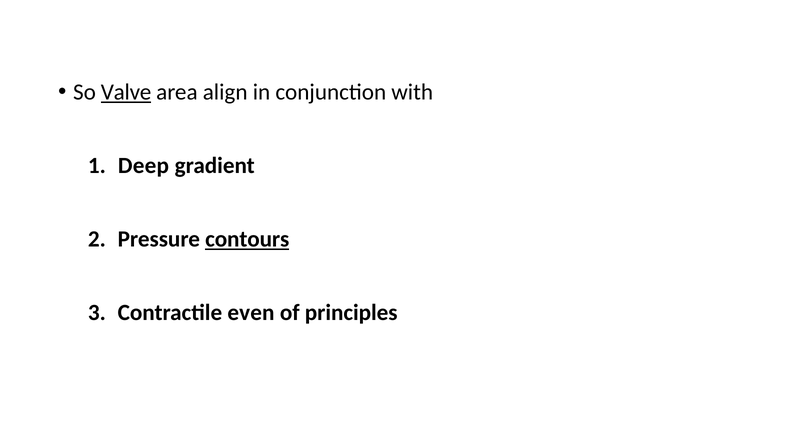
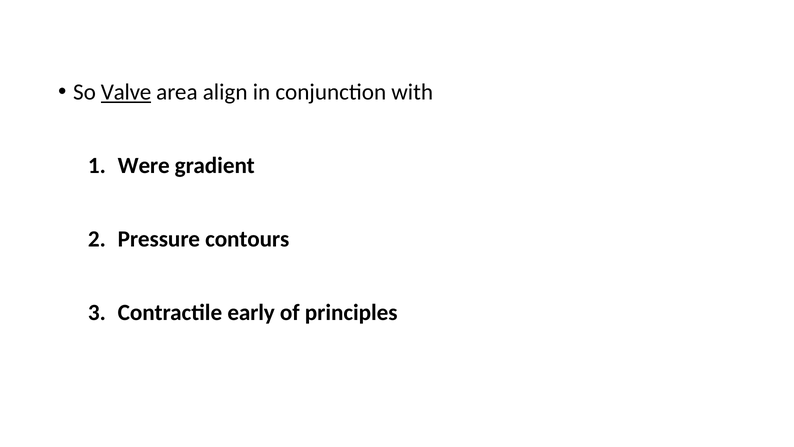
Deep: Deep -> Were (144, 166)
contours underline: present -> none (247, 239)
even: even -> early (251, 313)
